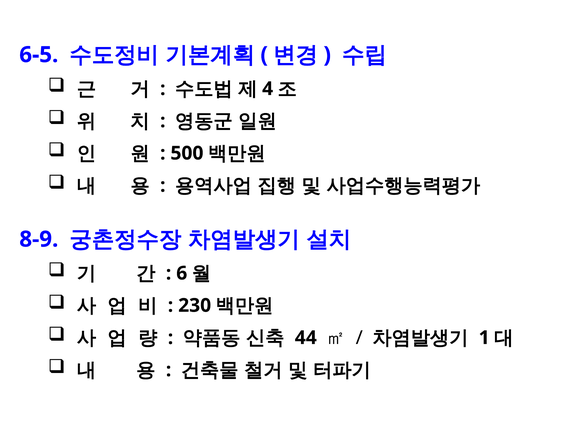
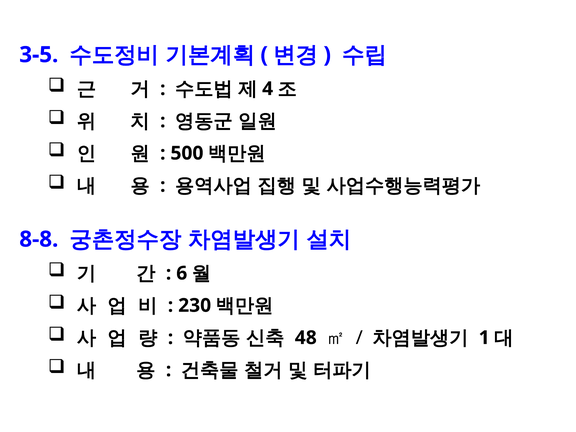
6-5: 6-5 -> 3-5 (39, 55)
8-9: 8-9 -> 8-8 (39, 239)
44: 44 -> 48 (306, 338)
